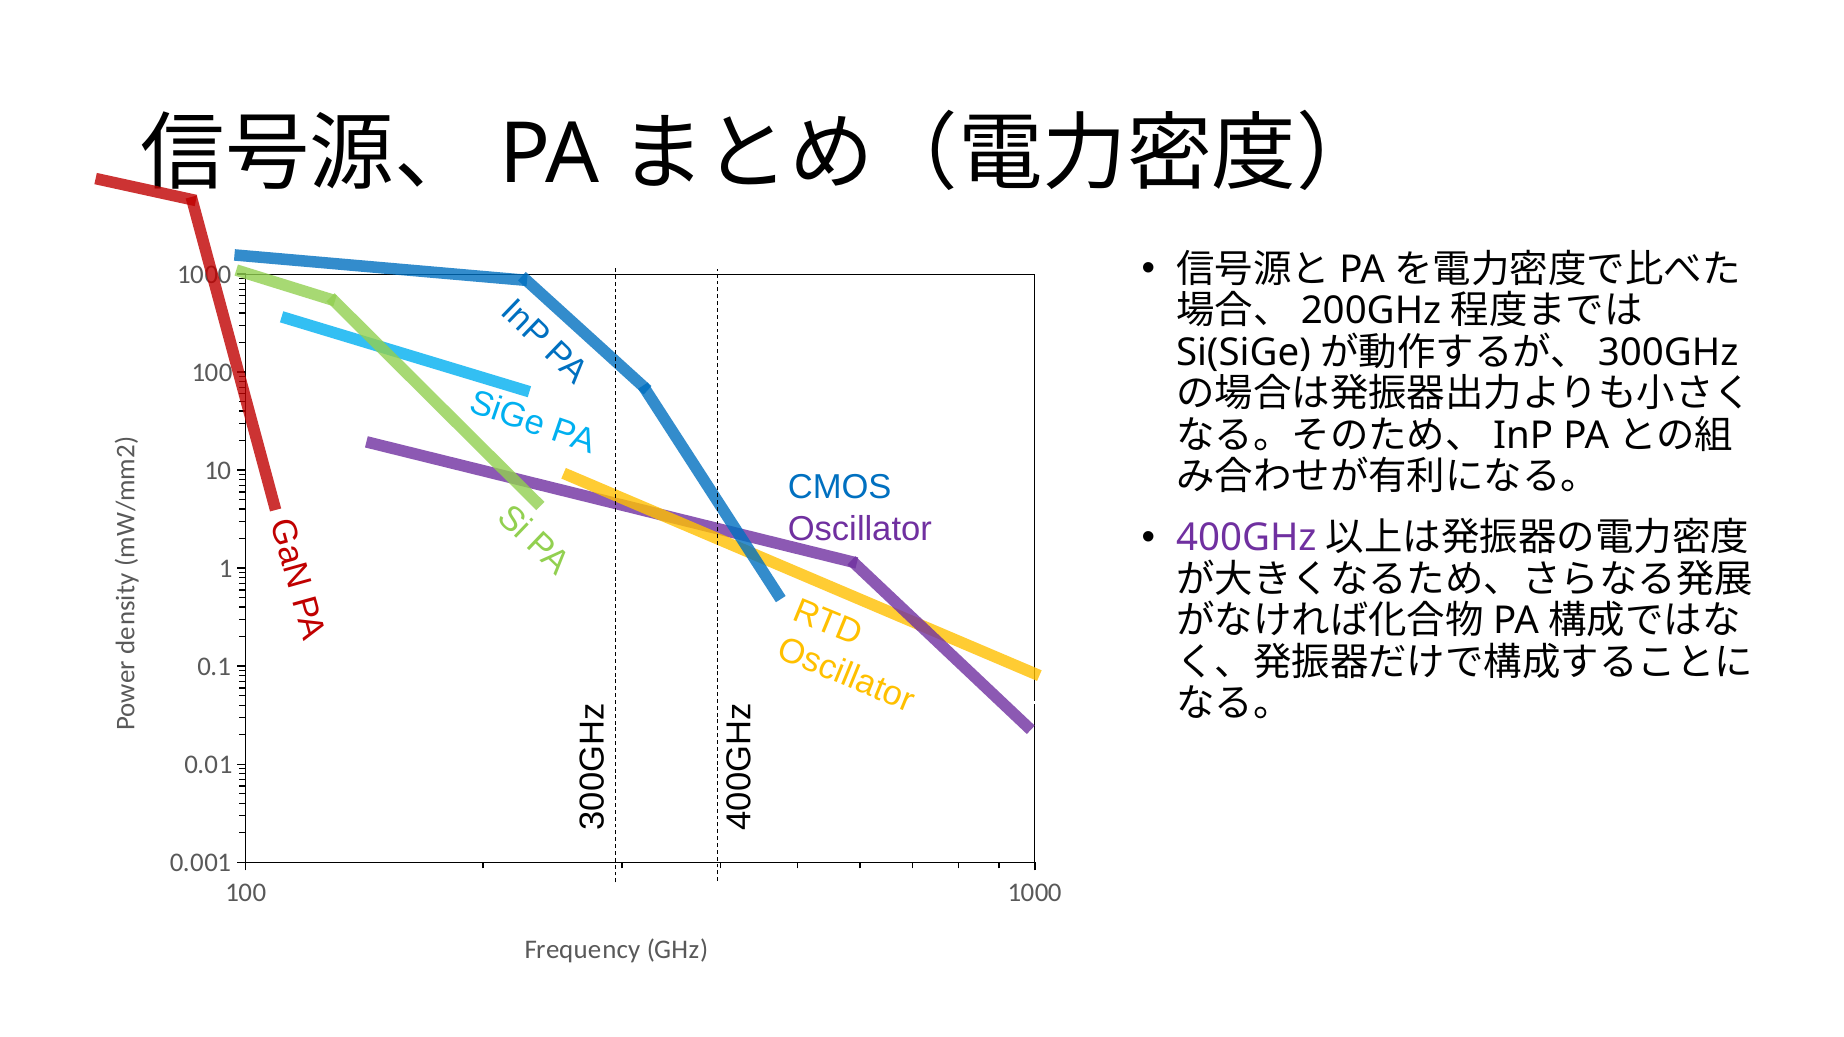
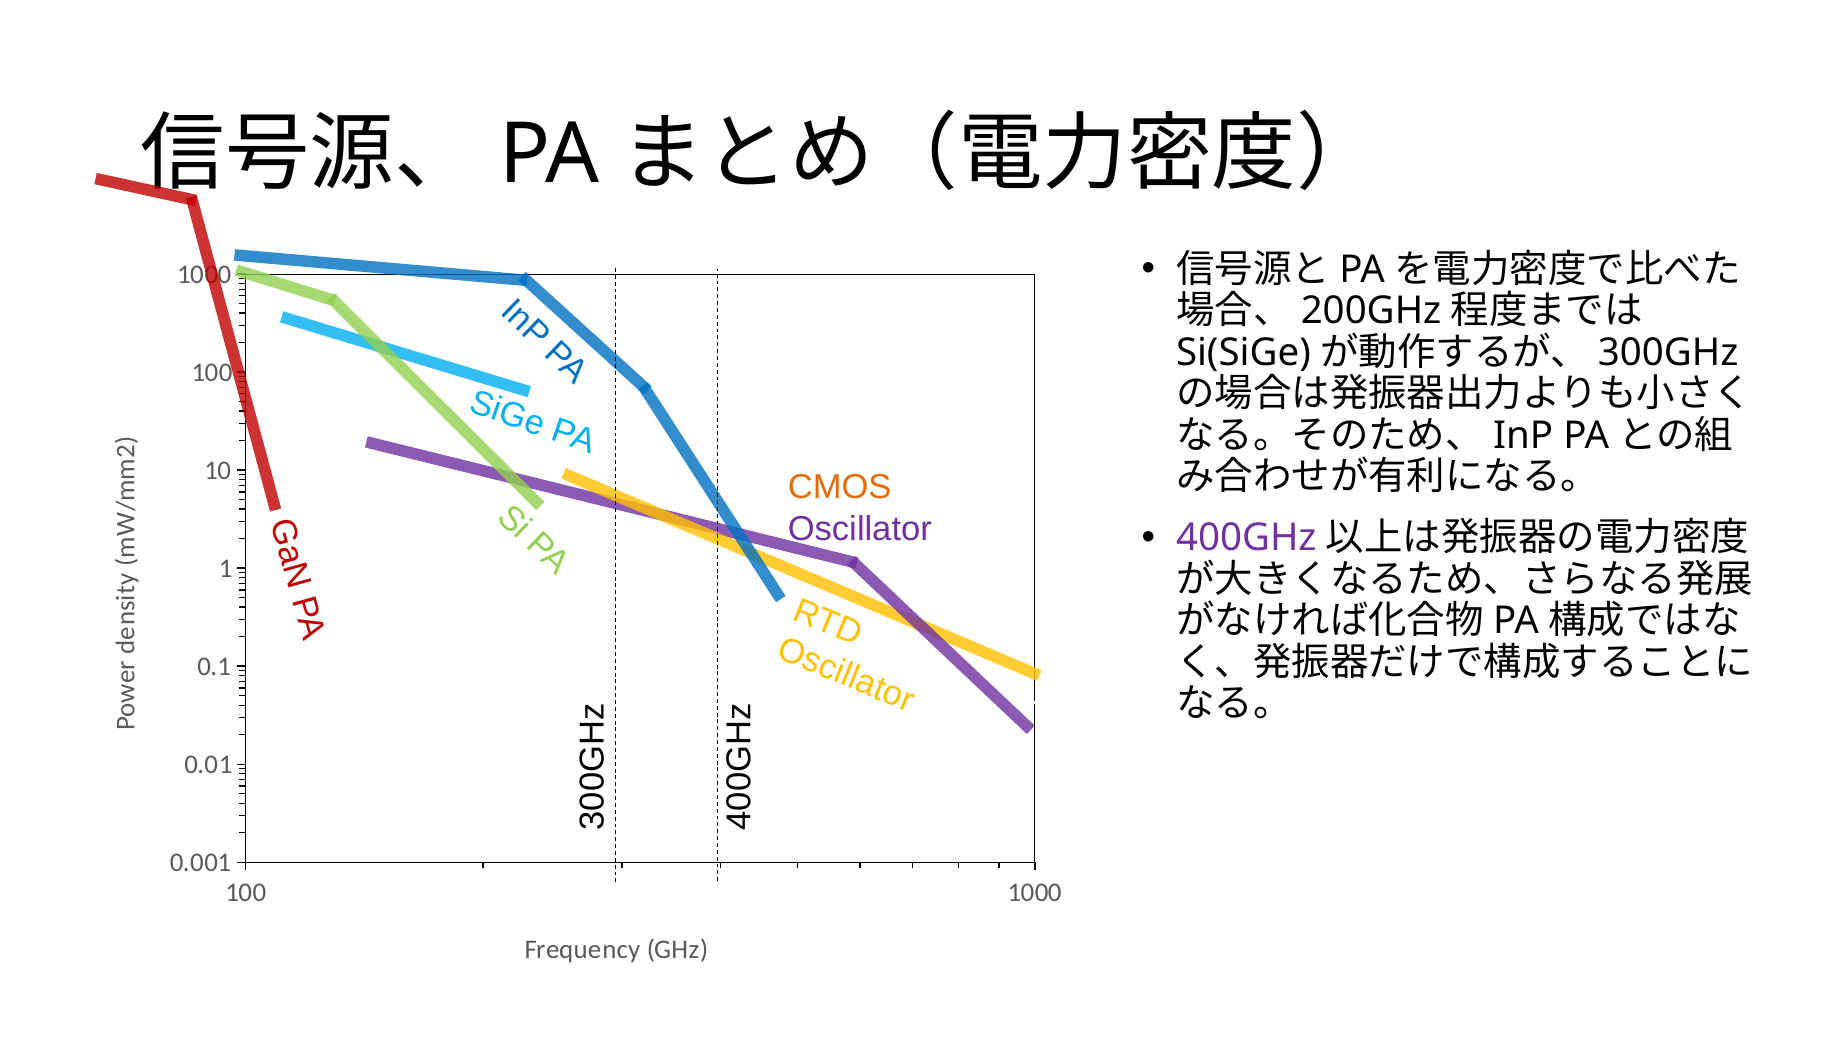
CMOS colour: blue -> orange (840, 487)
